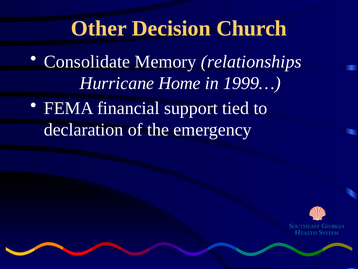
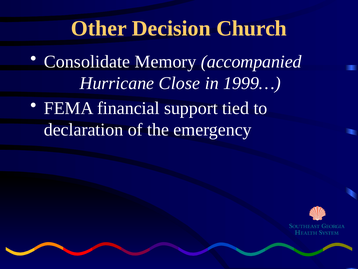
relationships: relationships -> accompanied (251, 62)
Home: Home -> Close (179, 83)
